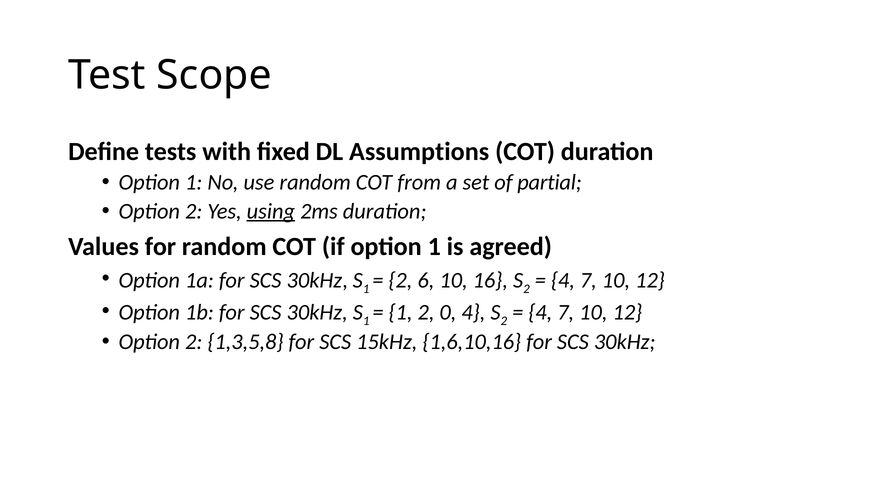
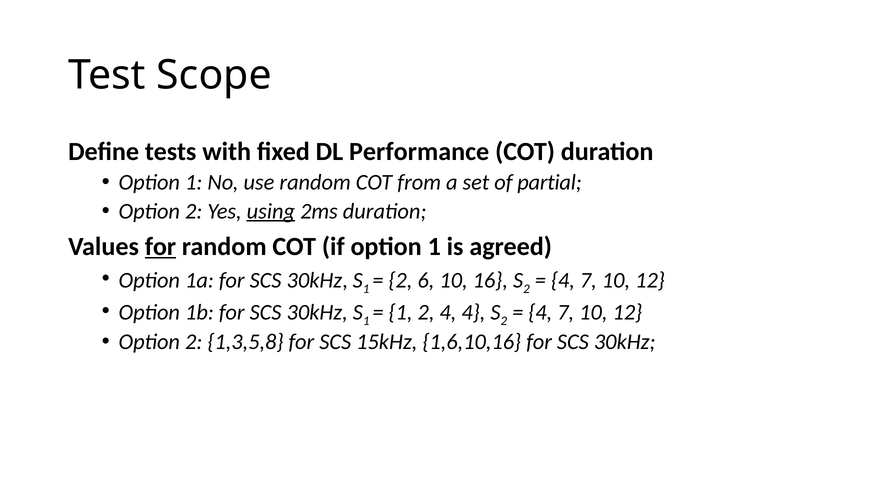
Assumptions: Assumptions -> Performance (419, 151)
for underline: none -> present (160, 246)
2 0: 0 -> 4 (448, 312)
